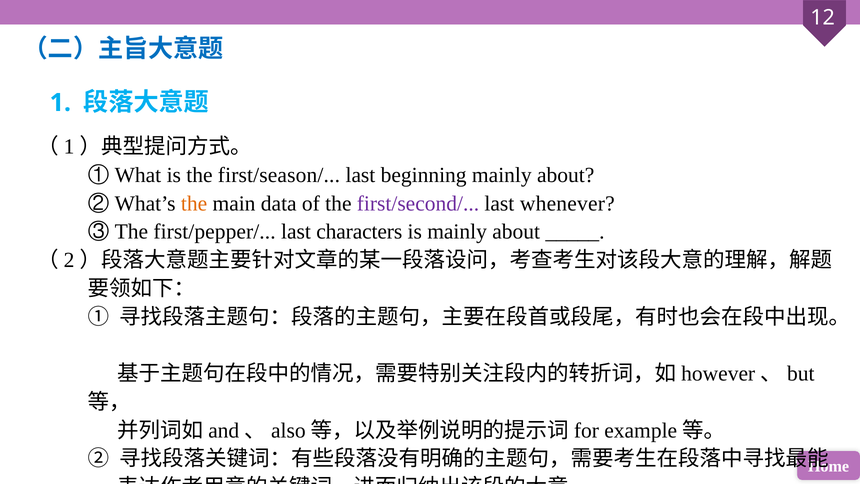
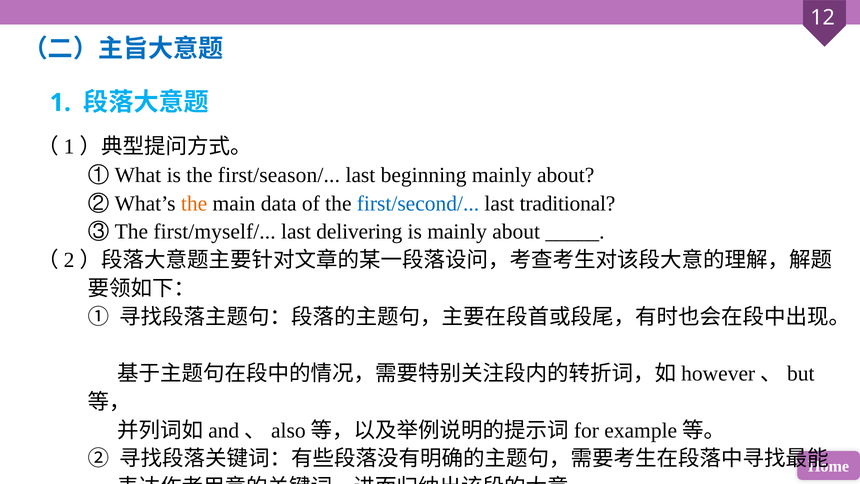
first/second/ colour: purple -> blue (418, 203)
whenever: whenever -> traditional (568, 203)
first/pepper/: first/pepper/ -> first/myself/ (215, 232)
characters: characters -> delivering (359, 232)
